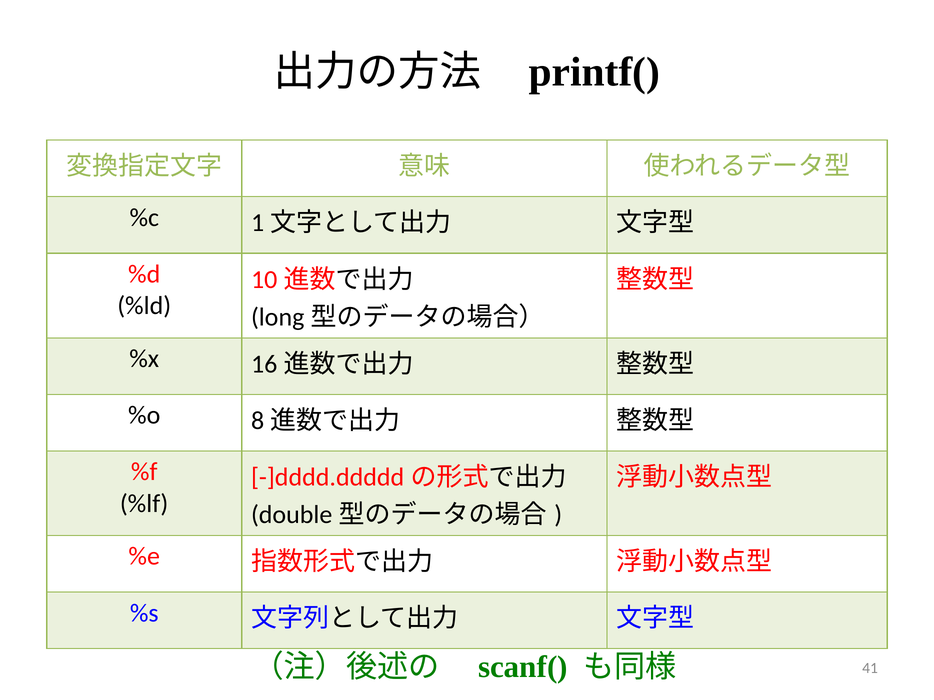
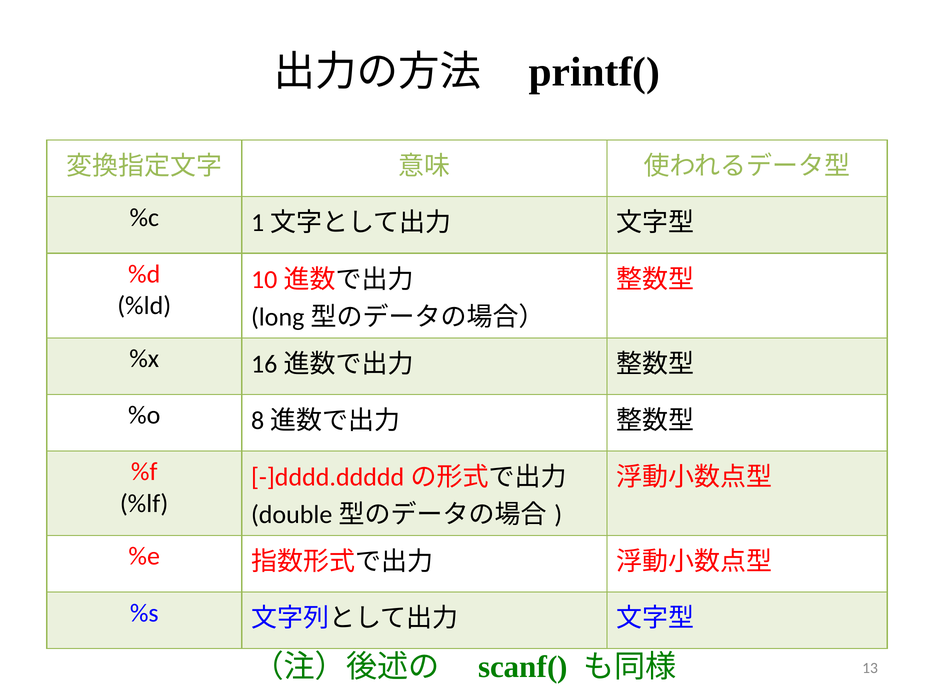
41: 41 -> 13 (870, 669)
